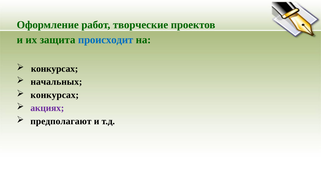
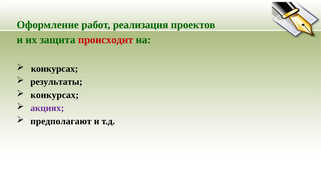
творческие: творческие -> реализация (141, 25)
происходит colour: blue -> red (106, 40)
начальных: начальных -> результаты (56, 82)
